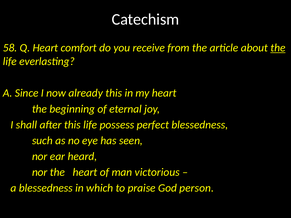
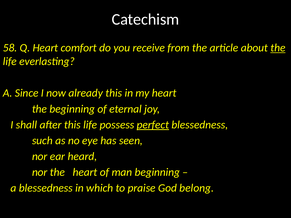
perfect underline: none -> present (153, 125)
man victorious: victorious -> beginning (157, 172)
person: person -> belong (197, 188)
